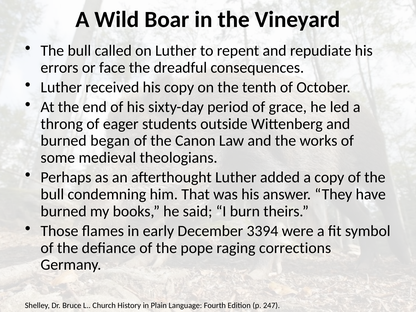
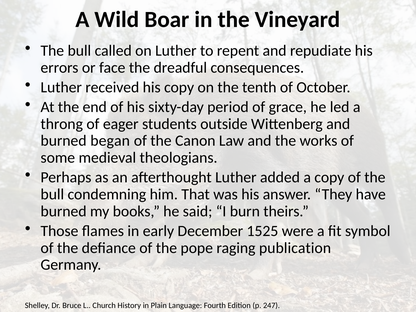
3394: 3394 -> 1525 (262, 231)
corrections: corrections -> publication (295, 248)
